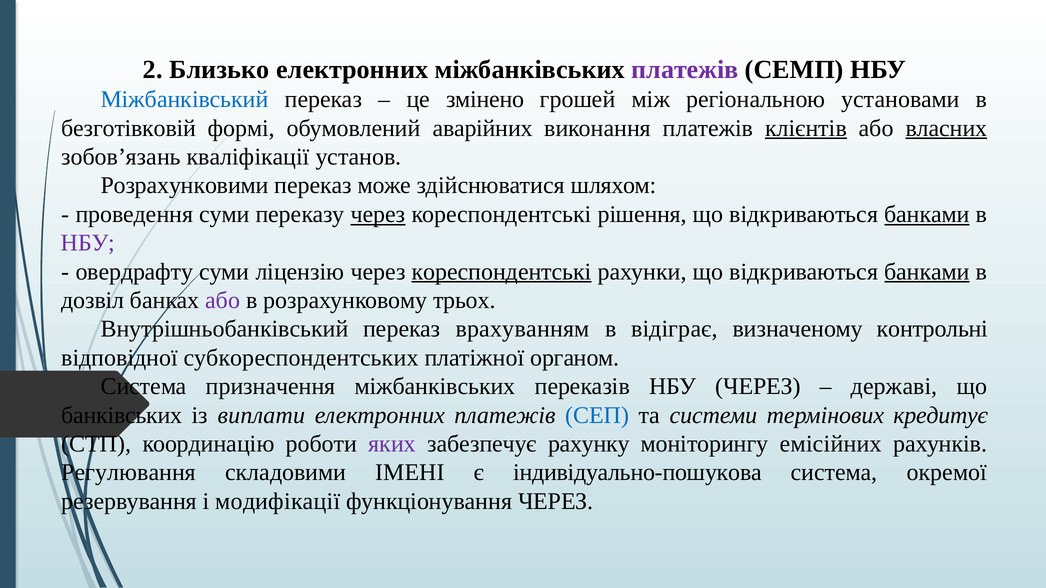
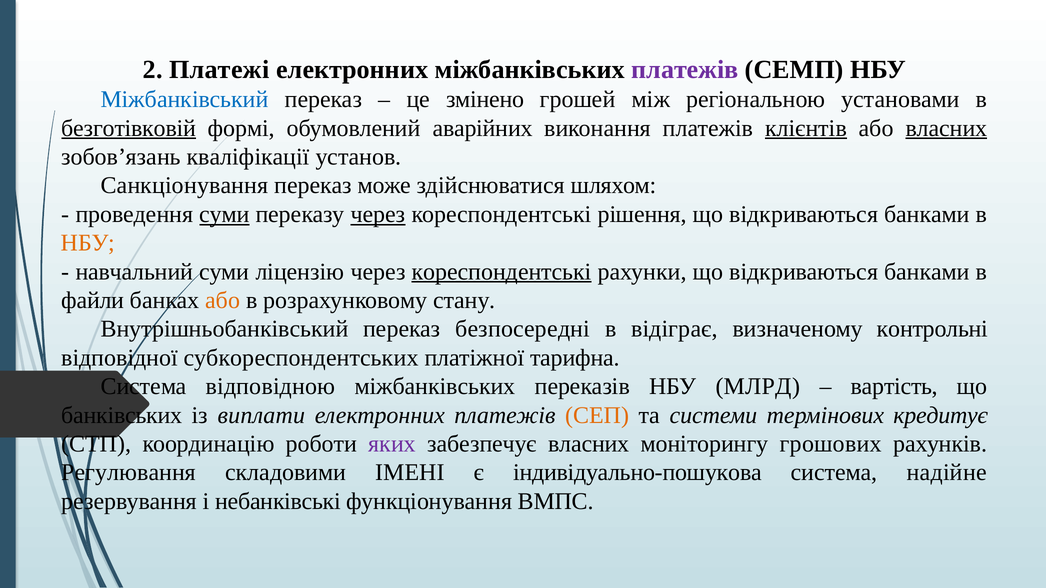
Близько: Близько -> Платежі (219, 70)
безготівковій underline: none -> present (129, 128)
Розрахунковими: Розрахунковими -> Санкціонування (184, 186)
суми underline: none -> present (224, 214)
банками underline: present -> none (927, 214)
НБУ colour: purple -> orange (88, 243)
овердрафту: овердрафту -> навчальний (134, 272)
банками underline: present -> none (927, 272)
дозвіл: дозвіл -> файли (93, 301)
або colour: purple -> orange (223, 301)
трьох: трьох -> стану (464, 301)
врахуванням: врахуванням -> безпосередні (523, 329)
органом: органом -> тарифна (575, 358)
призначення: призначення -> відповідною (271, 387)
НБУ ЧЕРЕЗ: ЧЕРЕЗ -> МЛРД (758, 387)
державі: державі -> вартість (894, 387)
СЕП colour: blue -> orange (597, 415)
забезпечує рахунку: рахунку -> власних (589, 444)
емісійних: емісійних -> грошових (831, 444)
окремої: окремої -> надійне (947, 473)
модифікації: модифікації -> небанківські (278, 502)
функціонування ЧЕРЕЗ: ЧЕРЕЗ -> ВМПС (556, 502)
